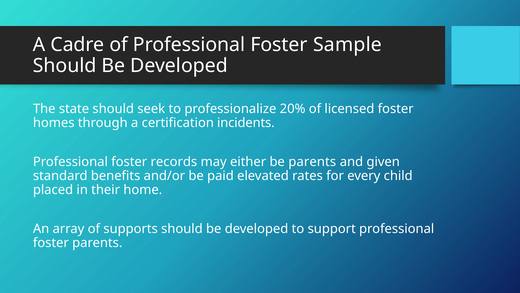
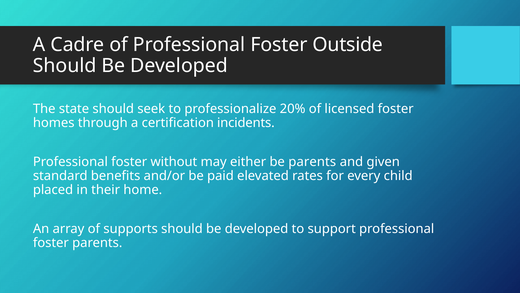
Sample: Sample -> Outside (348, 45)
records: records -> without (174, 162)
